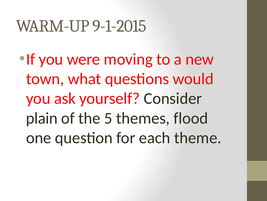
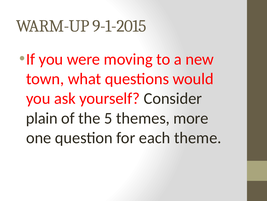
flood: flood -> more (191, 118)
